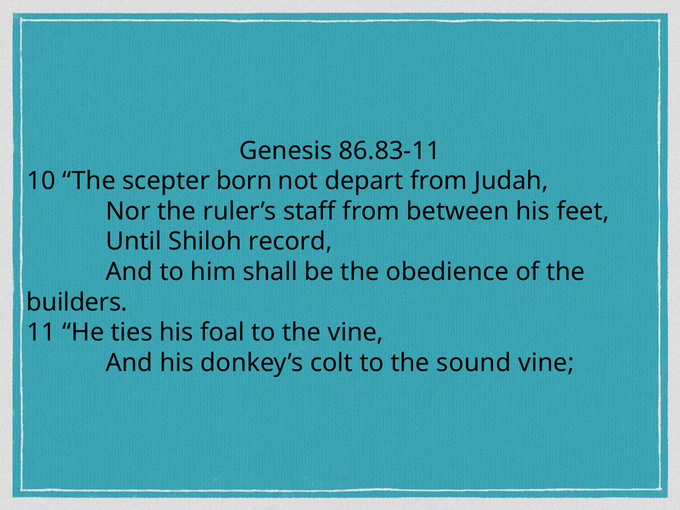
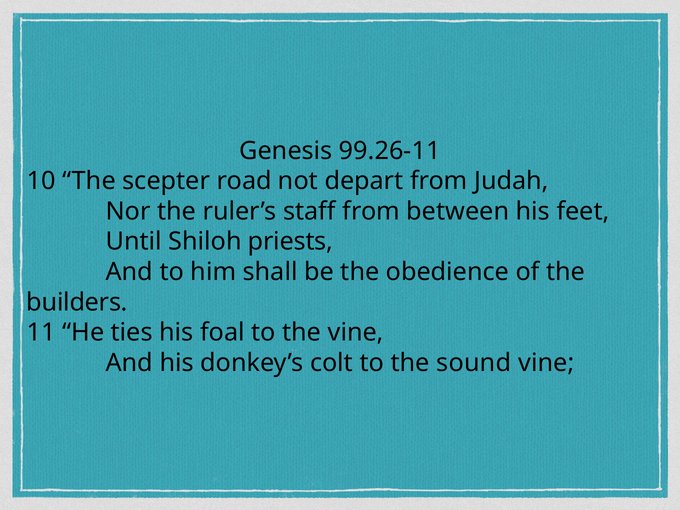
86.83-11: 86.83-11 -> 99.26-11 (390, 151)
born: born -> road (244, 181)
record: record -> priests (290, 242)
